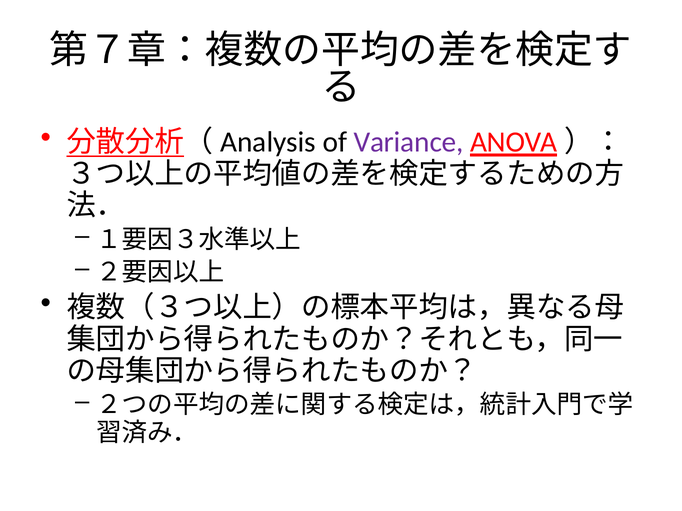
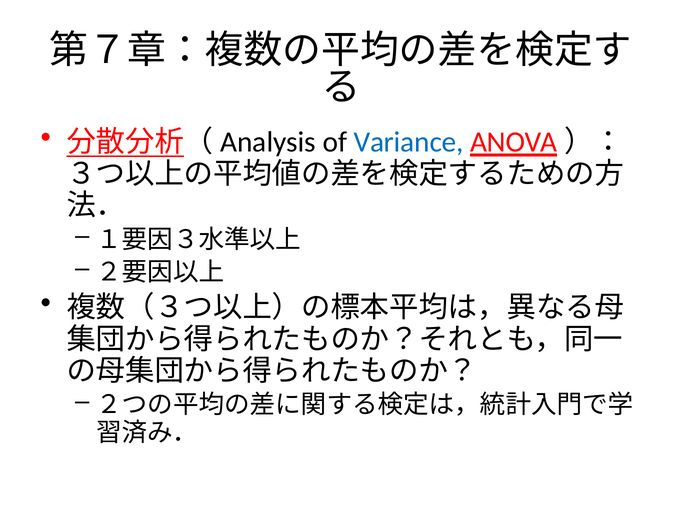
Variance colour: purple -> blue (409, 142)
